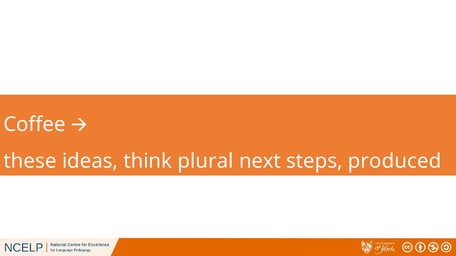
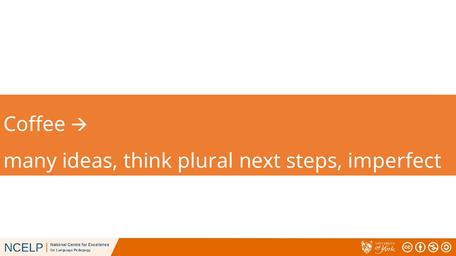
these: these -> many (30, 161)
produced: produced -> imperfect (395, 161)
